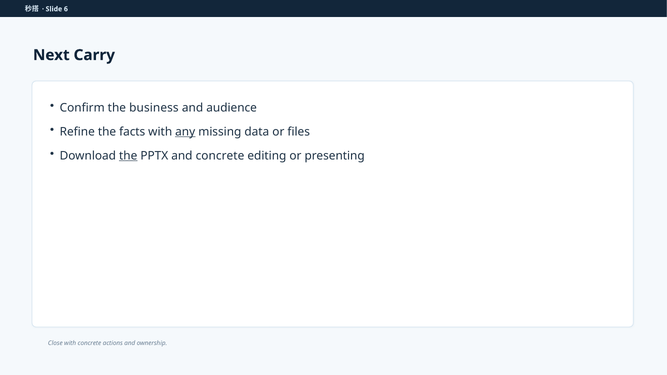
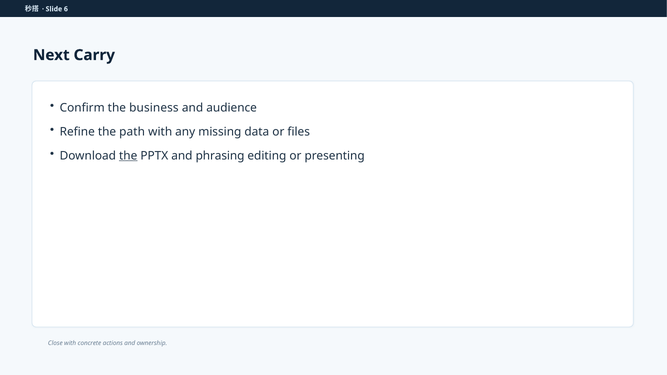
facts: facts -> path (132, 132)
any underline: present -> none (185, 132)
and concrete: concrete -> phrasing (220, 156)
